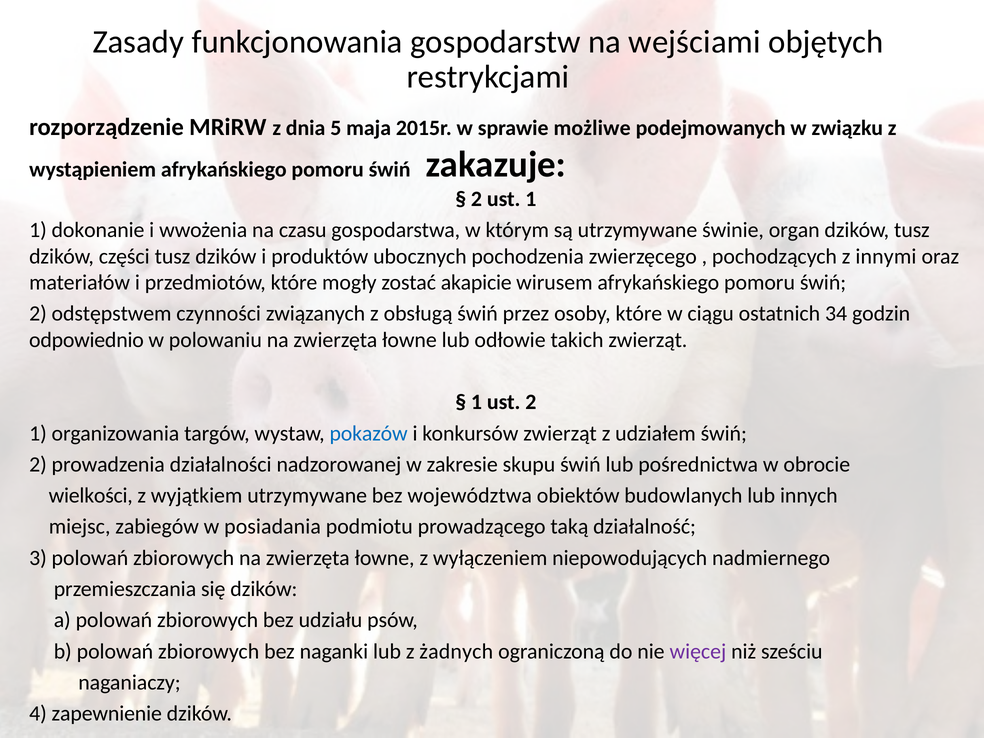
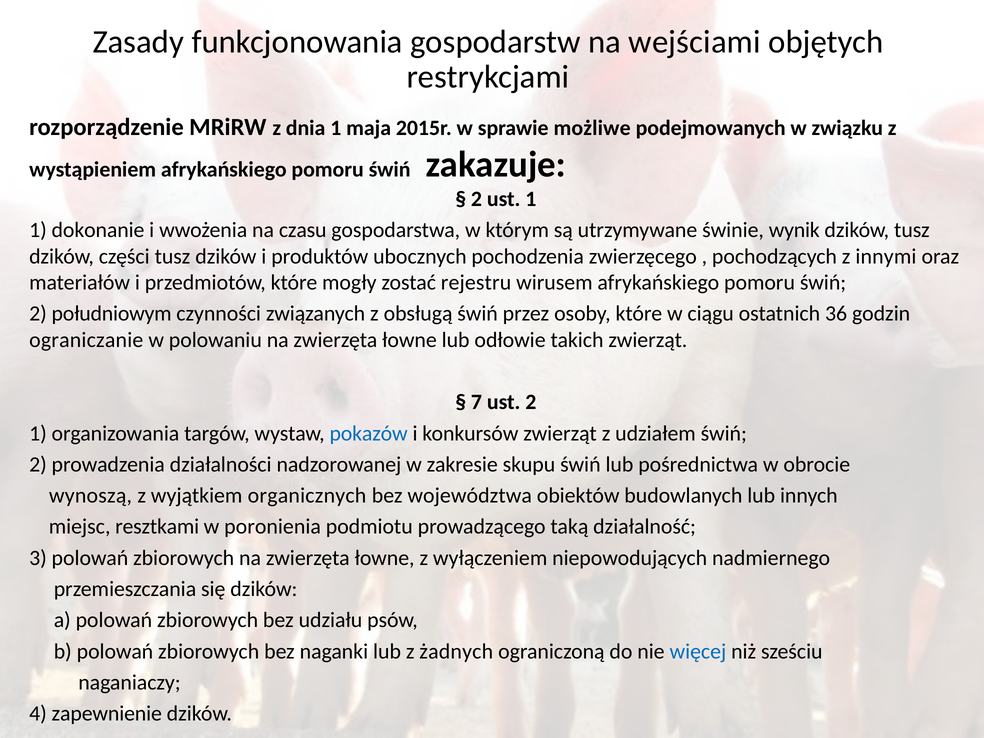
dnia 5: 5 -> 1 (336, 128)
organ: organ -> wynik (794, 230)
akapicie: akapicie -> rejestru (476, 283)
odstępstwem: odstępstwem -> południowym (112, 314)
34: 34 -> 36 (836, 314)
odpowiednio: odpowiednio -> ograniczanie (86, 340)
1: 1 -> 7 (477, 402)
wielkości: wielkości -> wynoszą (91, 496)
wyjątkiem utrzymywane: utrzymywane -> organicznych (307, 496)
zabiegów: zabiegów -> resztkami (157, 527)
posiadania: posiadania -> poronienia (273, 527)
więcej colour: purple -> blue (698, 651)
